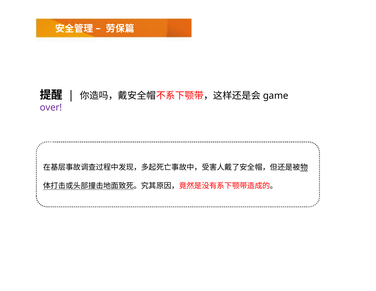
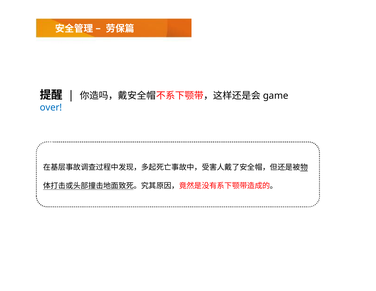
over colour: purple -> blue (51, 107)
